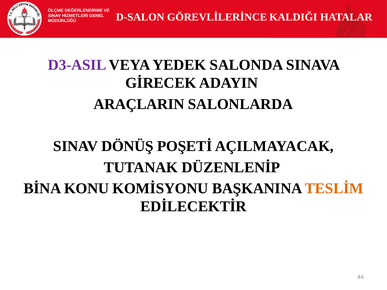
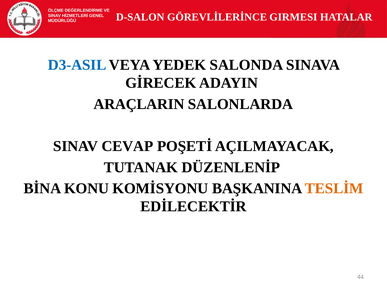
KALDIĞI: KALDIĞI -> GIRMESI (293, 17)
D3-ASIL colour: purple -> blue (77, 65)
DÖNÜŞ: DÖNÜŞ -> CEVAP (127, 146)
